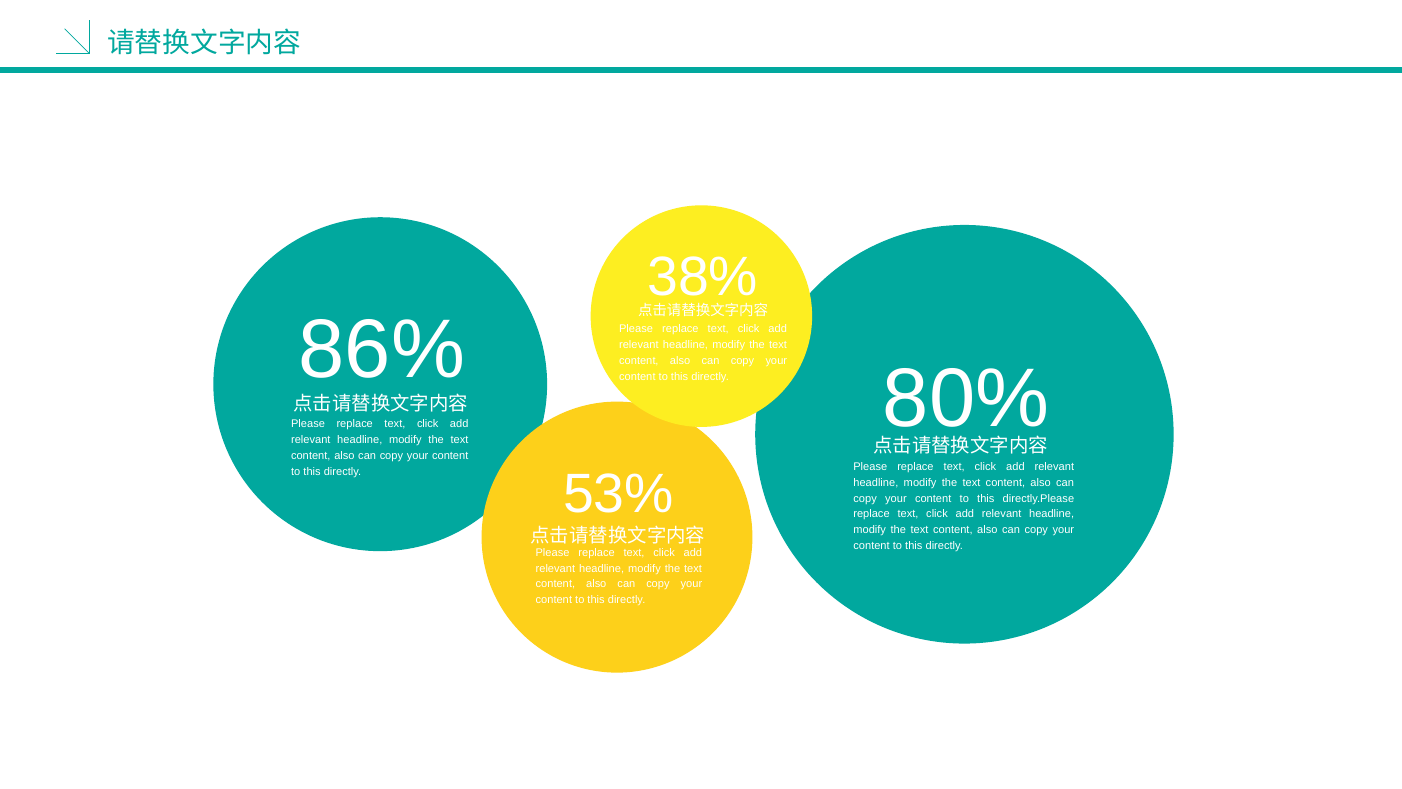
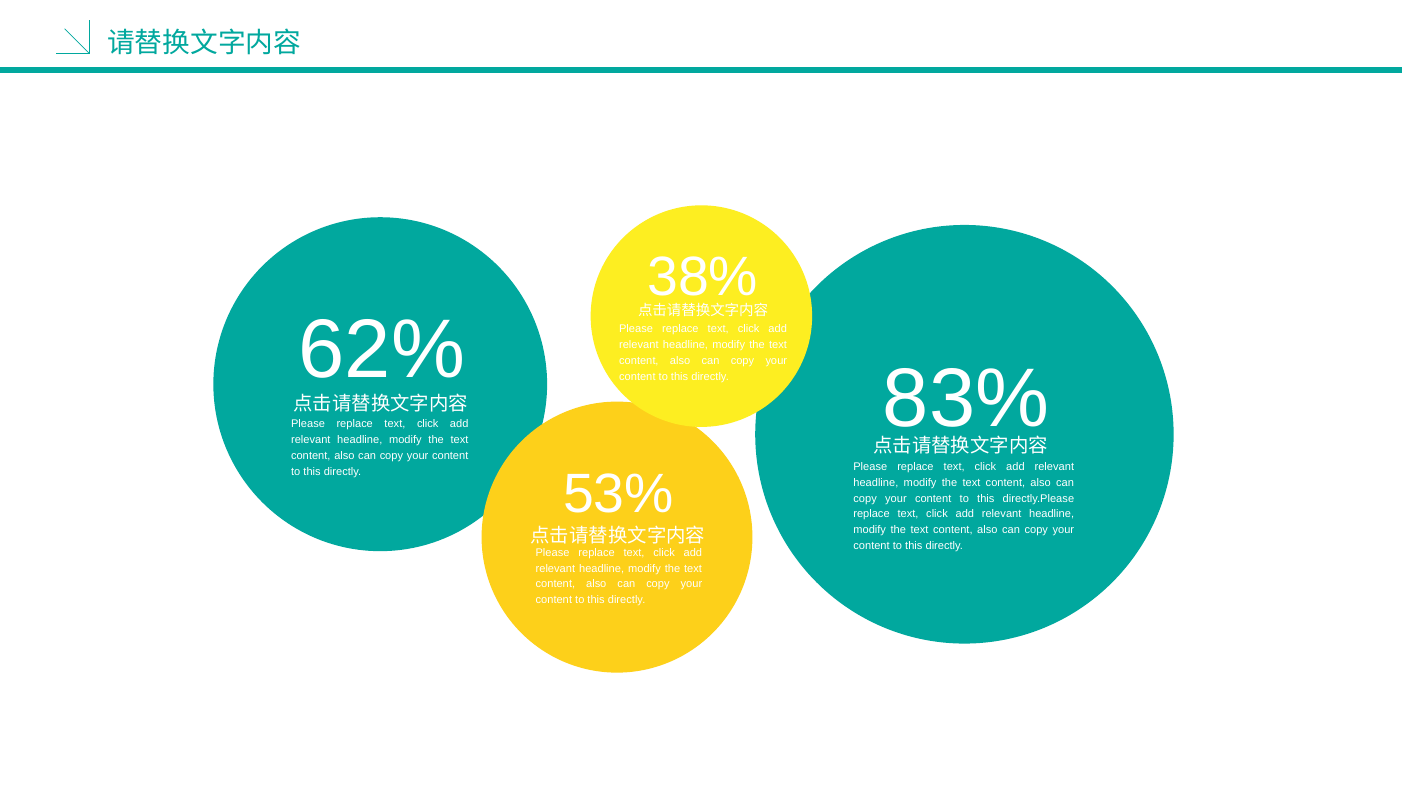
86%: 86% -> 62% (382, 350)
80%: 80% -> 83% (966, 399)
